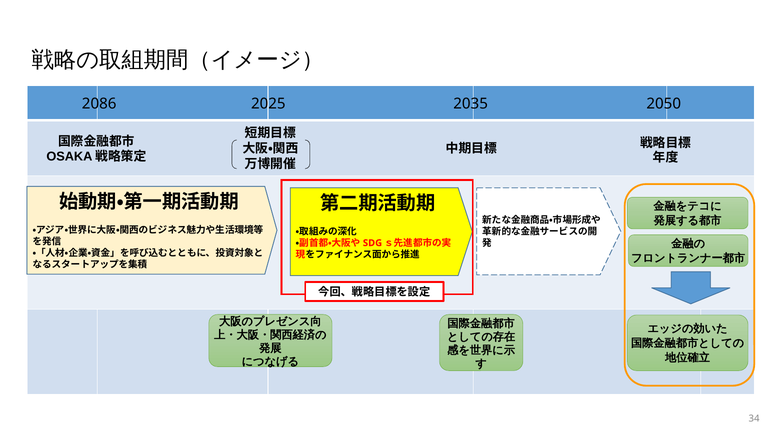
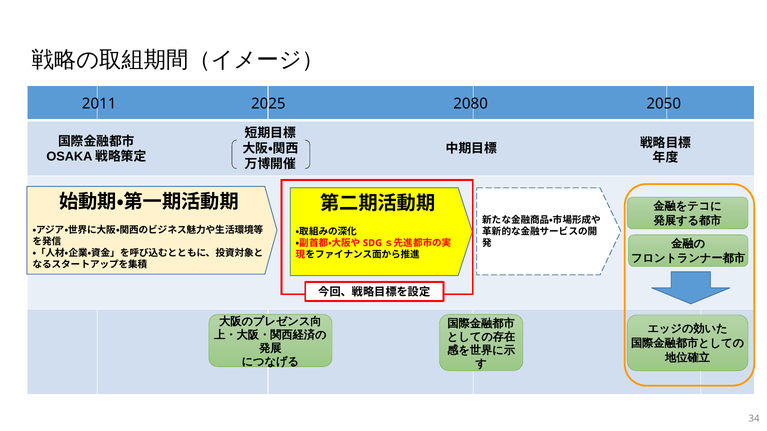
2086: 2086 -> 2011 (99, 104)
2035: 2035 -> 2080 (471, 104)
